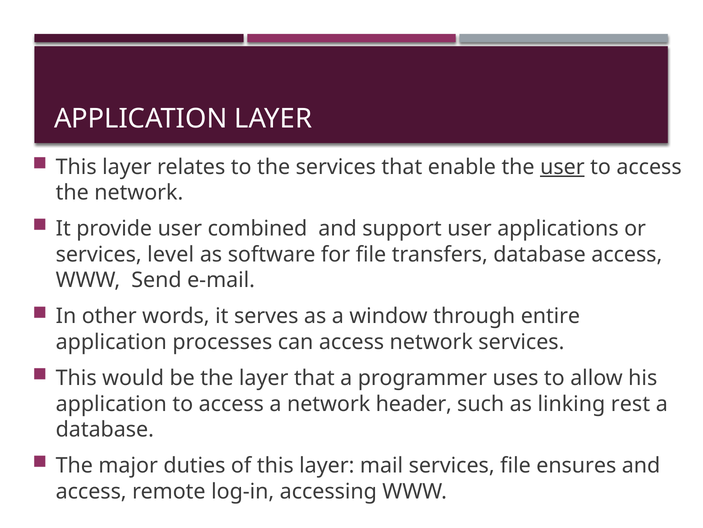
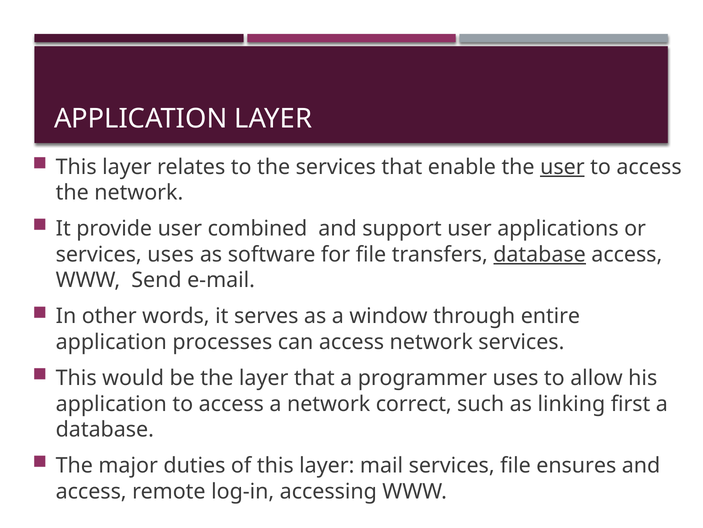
services level: level -> uses (171, 254)
database underline: none -> present (540, 254)
header: header -> correct (414, 403)
rest: rest -> first (631, 403)
